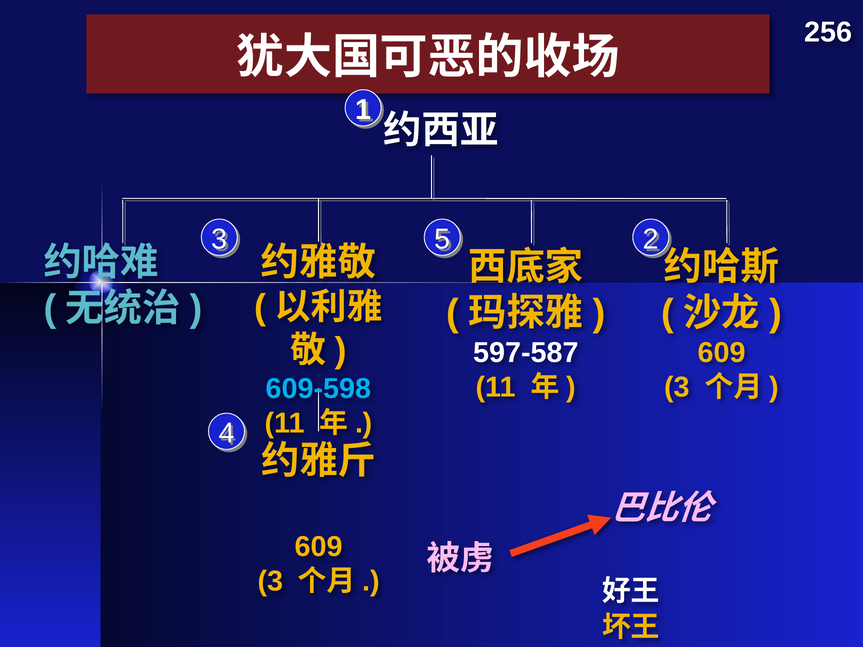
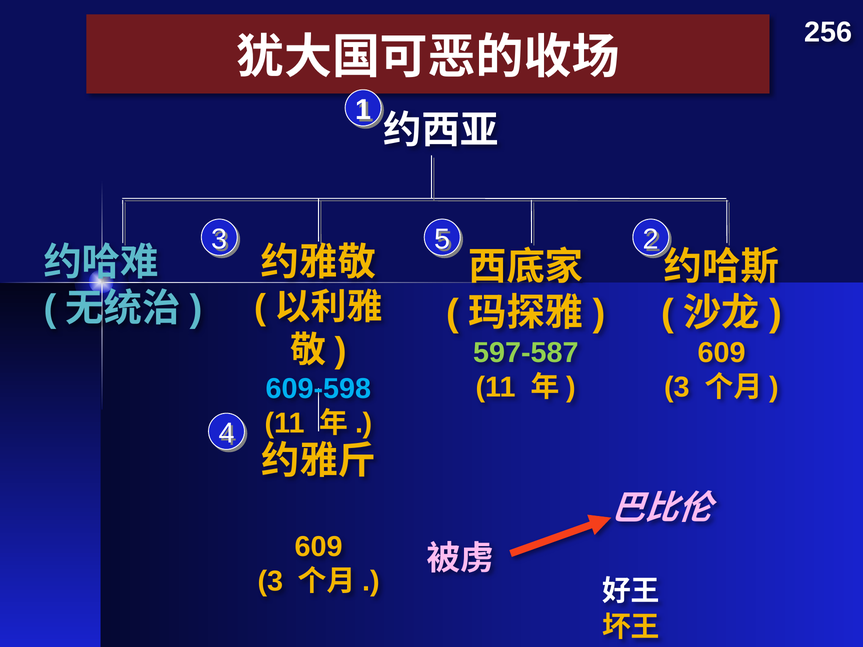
597-587 colour: white -> light green (526, 353)
